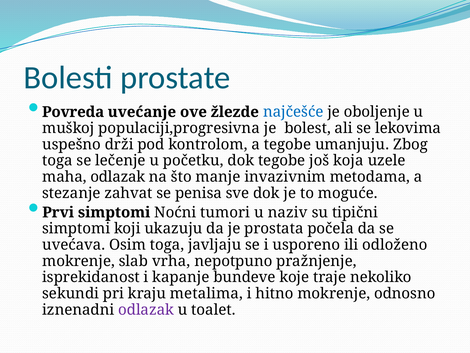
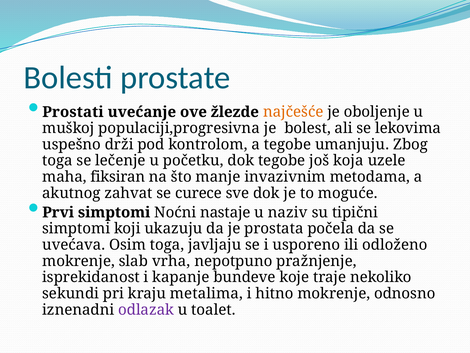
Povreda: Povreda -> Prostati (73, 112)
najčešće colour: blue -> orange (293, 112)
maha odlazak: odlazak -> fiksiran (118, 177)
stezanje: stezanje -> akutnog (71, 193)
penisa: penisa -> curece (199, 193)
tumori: tumori -> nastaje (225, 212)
